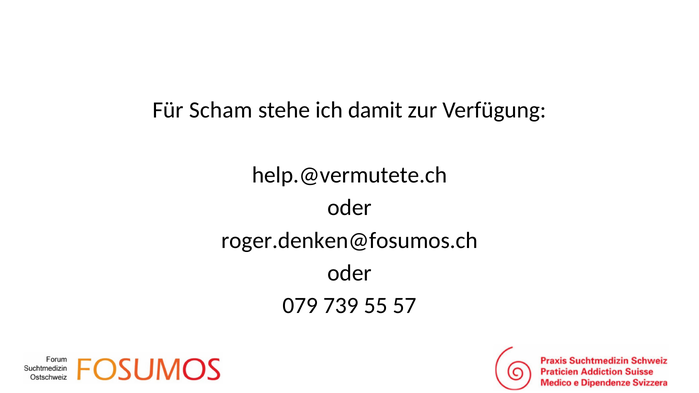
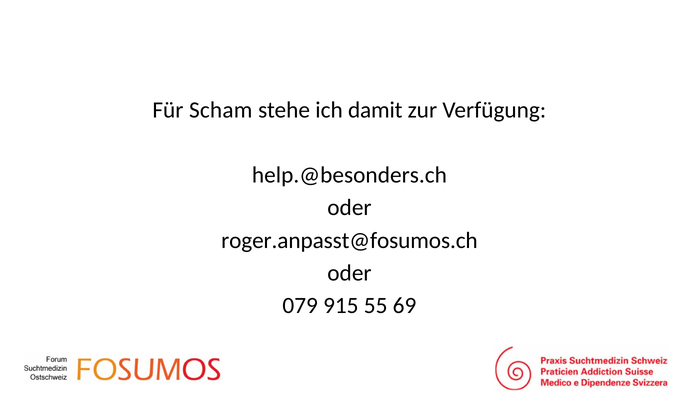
help.@vermutete.ch: help.@vermutete.ch -> help.@besonders.ch (349, 175)
roger.denken@fosumos.ch: roger.denken@fosumos.ch -> roger.anpasst@fosumos.ch (349, 241)
739: 739 -> 915 (341, 306)
57: 57 -> 69 (405, 306)
